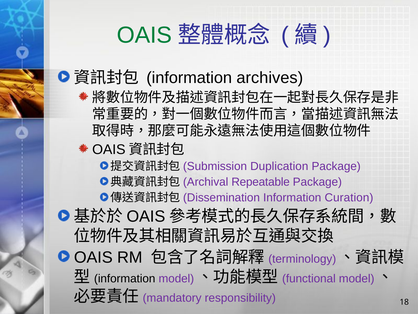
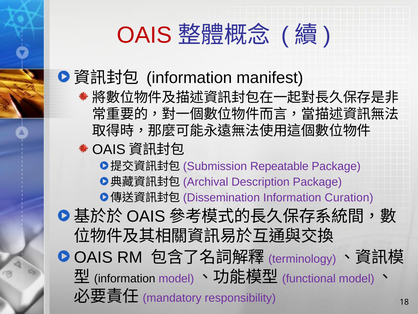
OAIS colour: green -> red (144, 35)
archives: archives -> manifest (270, 78)
Duplication: Duplication -> Repeatable (279, 166)
Repeatable: Repeatable -> Description (261, 182)
